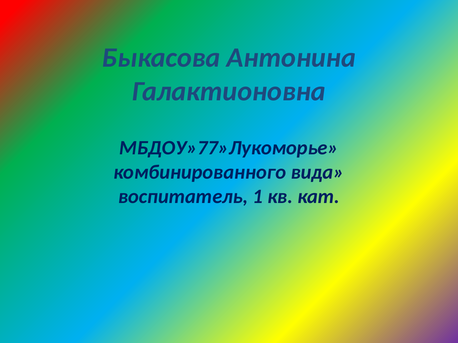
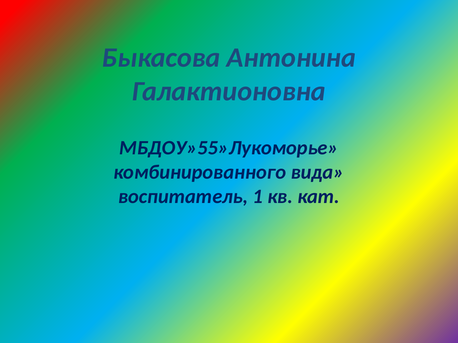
МБДОУ»77»Лукоморье: МБДОУ»77»Лукоморье -> МБДОУ»55»Лукоморье (229, 148)
